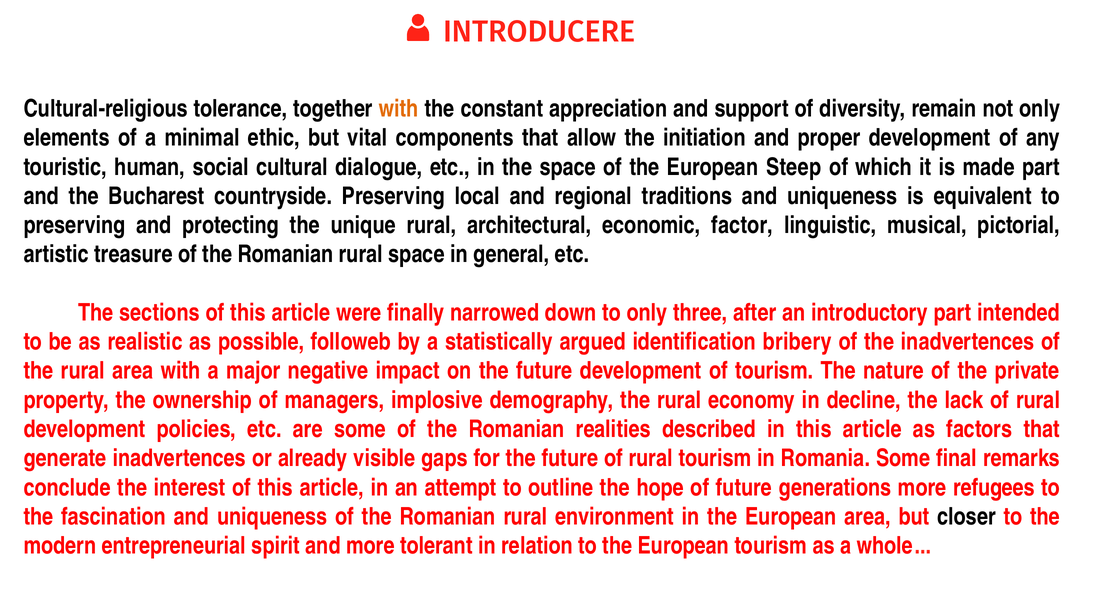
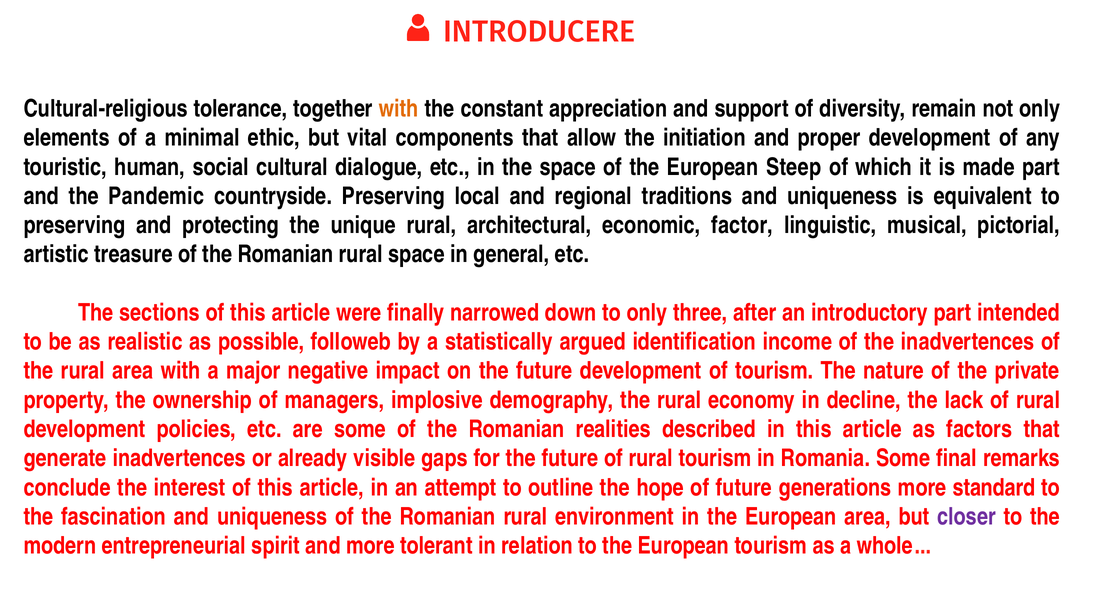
Bucharest: Bucharest -> Pandemic (156, 196)
bribery: bribery -> income (797, 342)
refugees: refugees -> standard (994, 487)
closer colour: black -> purple (967, 517)
